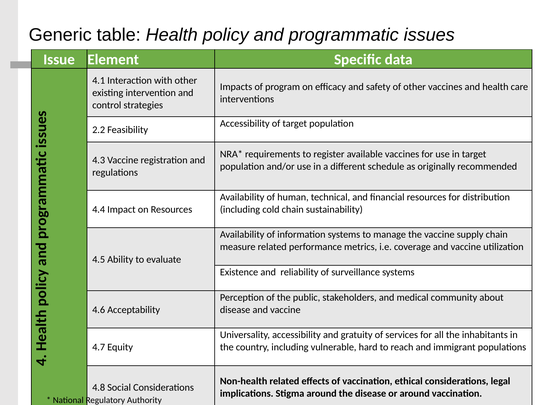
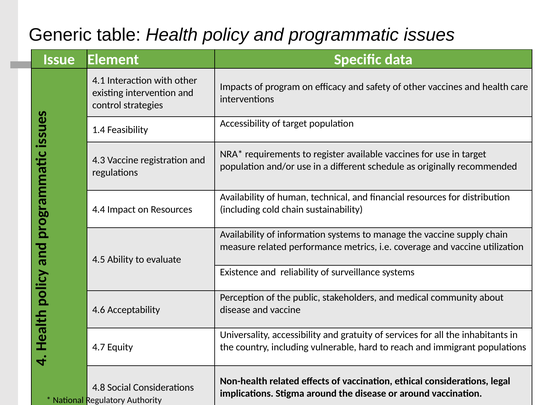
2.2: 2.2 -> 1.4 (99, 130)
